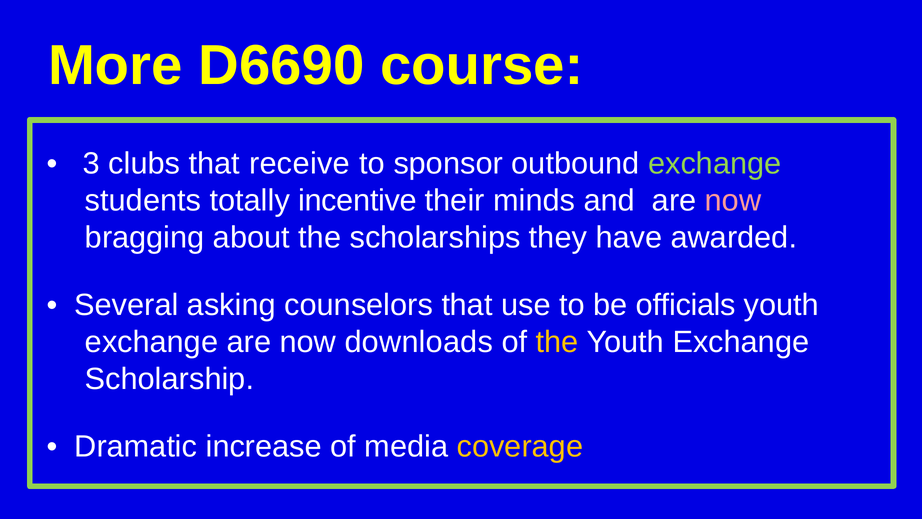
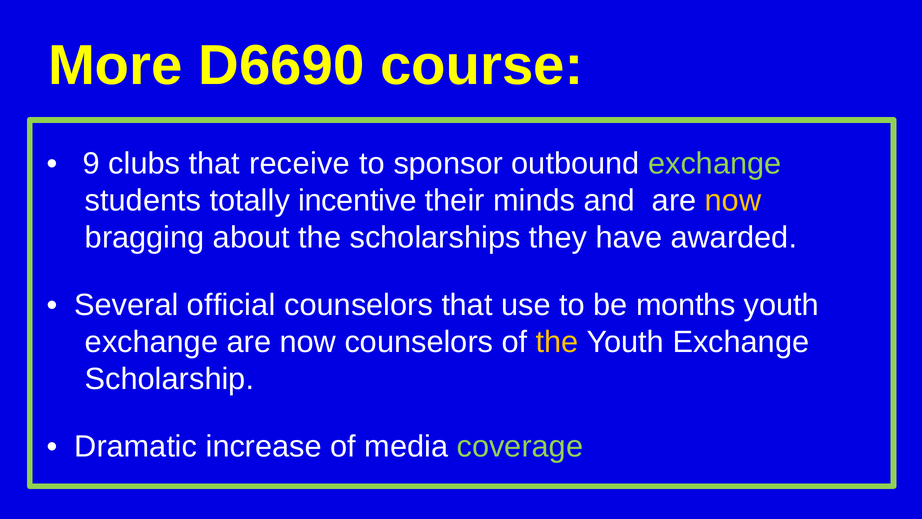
3: 3 -> 9 (91, 164)
now colour: pink -> yellow (733, 200)
asking: asking -> official (231, 305)
officials: officials -> months (686, 305)
now downloads: downloads -> counselors (419, 342)
coverage colour: yellow -> light green (520, 446)
